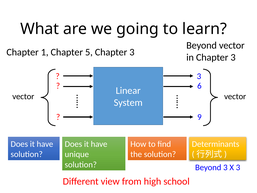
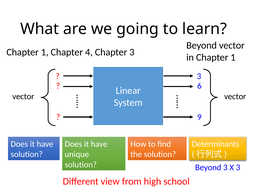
5: 5 -> 4 (89, 52)
in Chapter 3: 3 -> 1 (233, 57)
